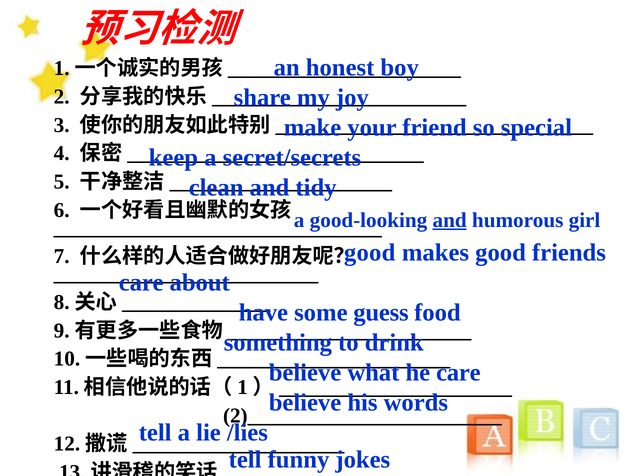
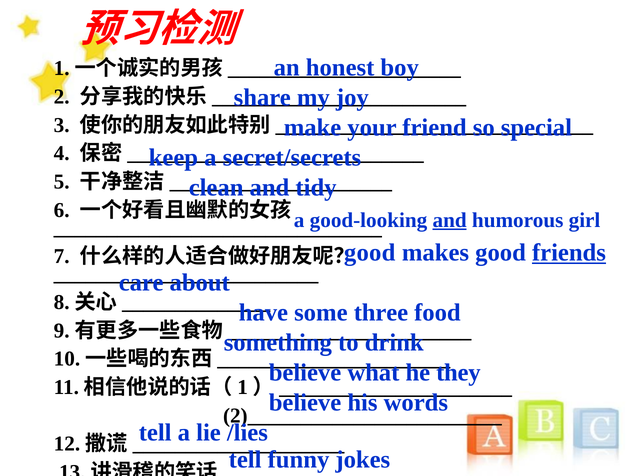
friends underline: none -> present (569, 253)
guess: guess -> three (381, 313)
care: care -> they (458, 373)
